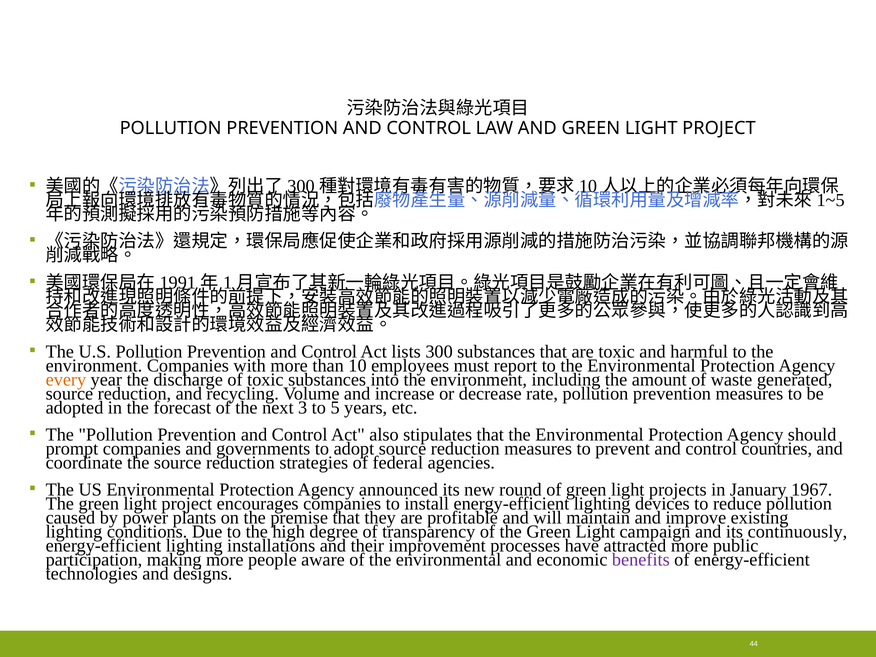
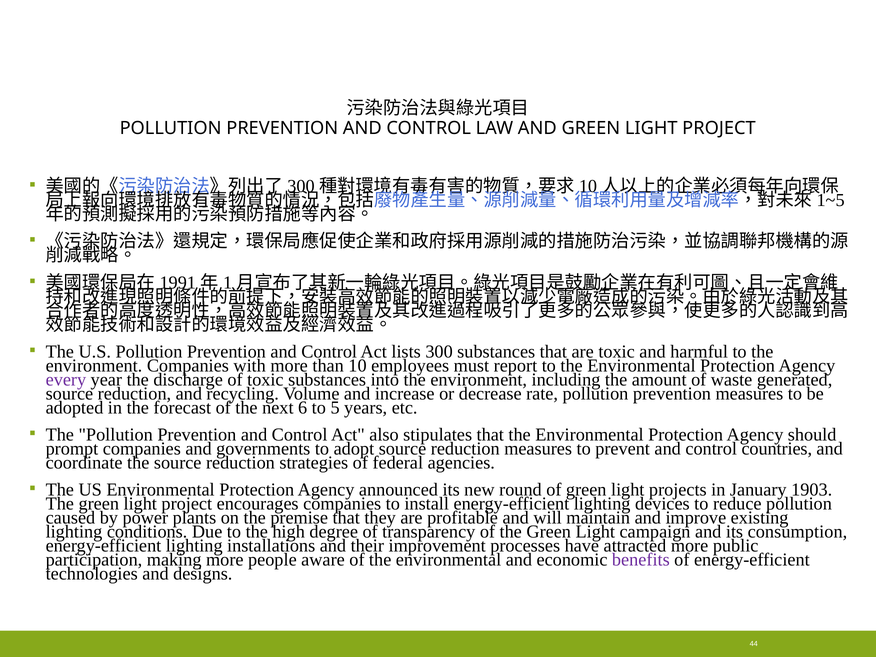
every colour: orange -> purple (66, 380)
3: 3 -> 6 (303, 408)
1967: 1967 -> 1903 (812, 490)
continuously: continuously -> consumption (797, 532)
